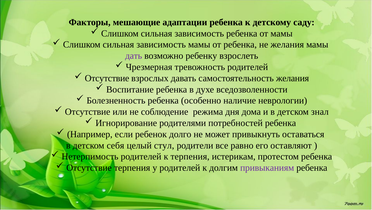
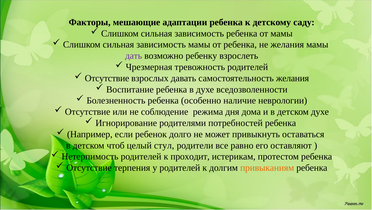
детском знал: знал -> духе (320, 111)
себя: себя -> чтоб (116, 145)
к терпения: терпения -> проходит (190, 156)
привыканиям colour: purple -> orange (267, 167)
